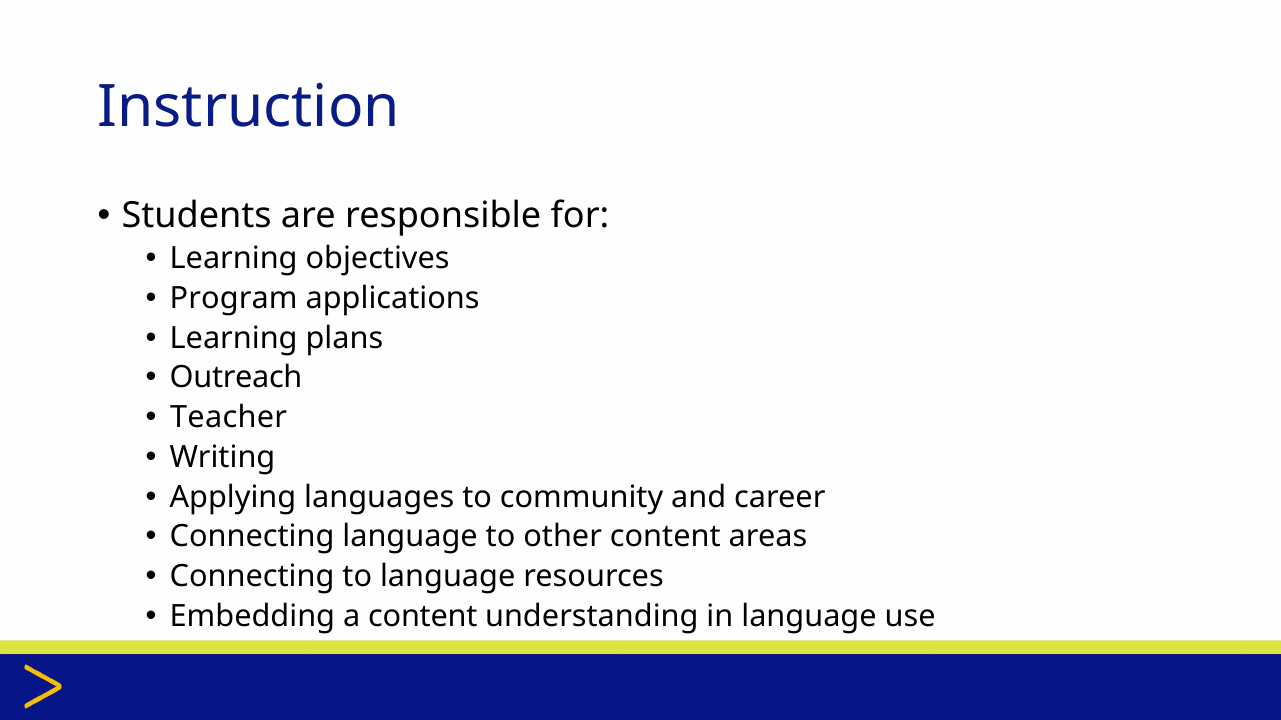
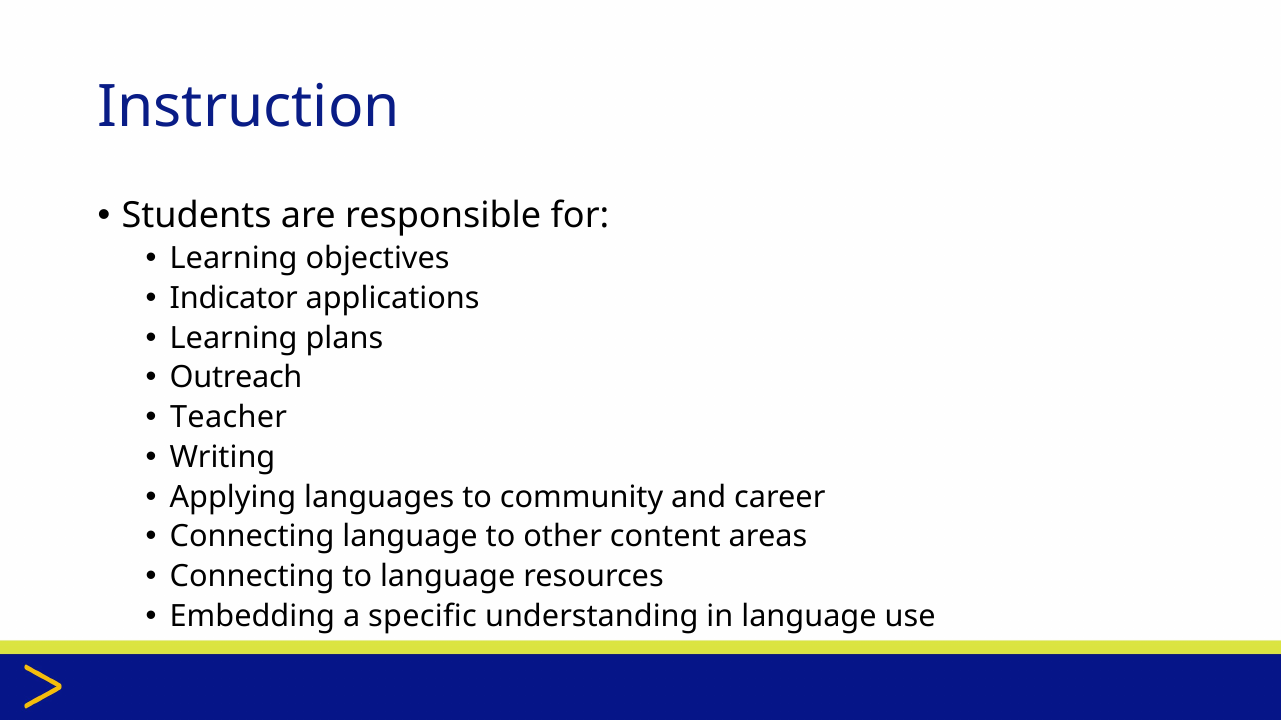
Program: Program -> Indicator (234, 298)
a content: content -> specific (423, 617)
